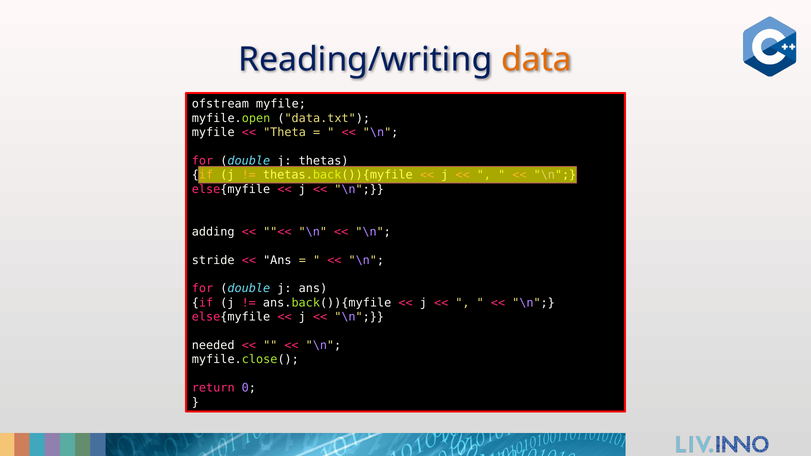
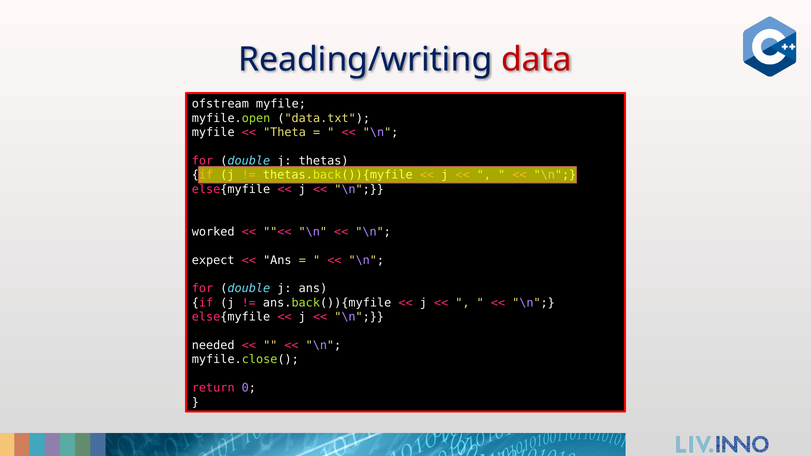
data colour: orange -> red (536, 59)
adding: adding -> worked (213, 232)
stride: stride -> expect (213, 260)
